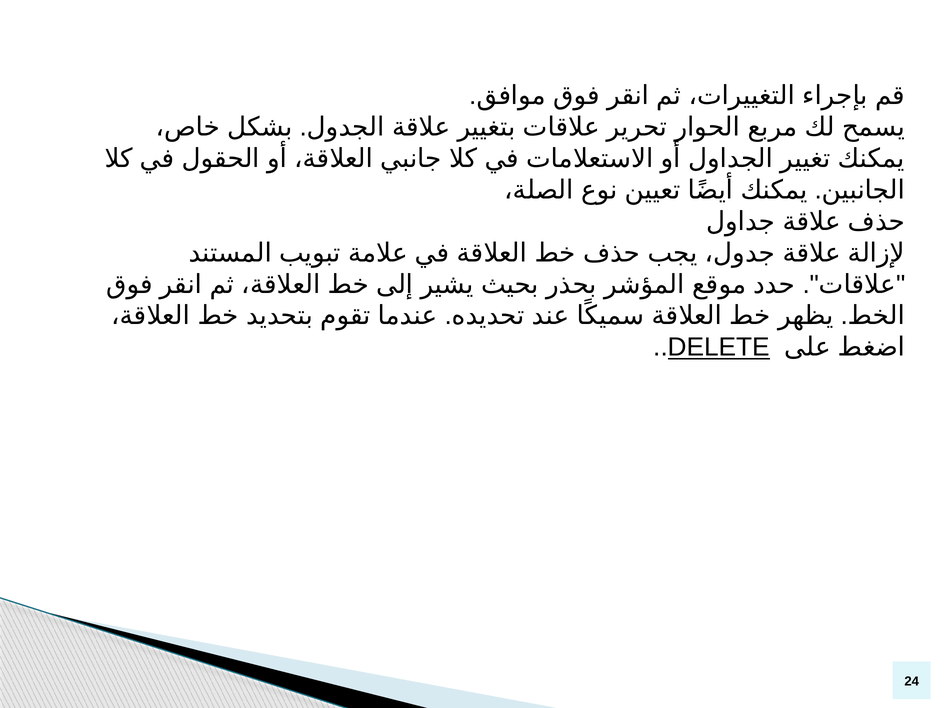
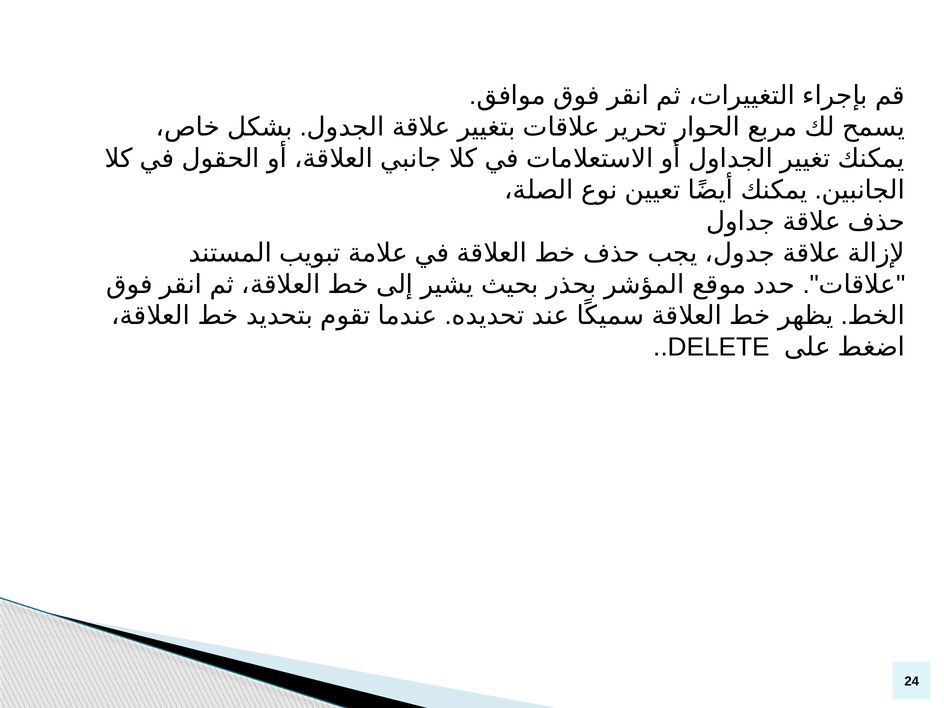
DELETE underline: present -> none (719, 347)
